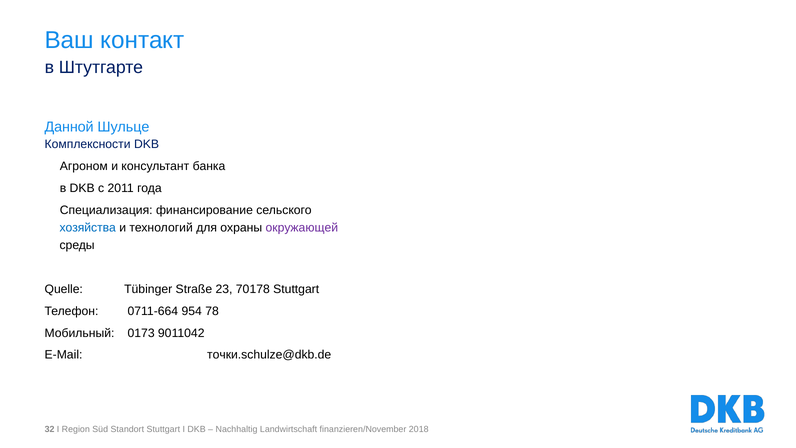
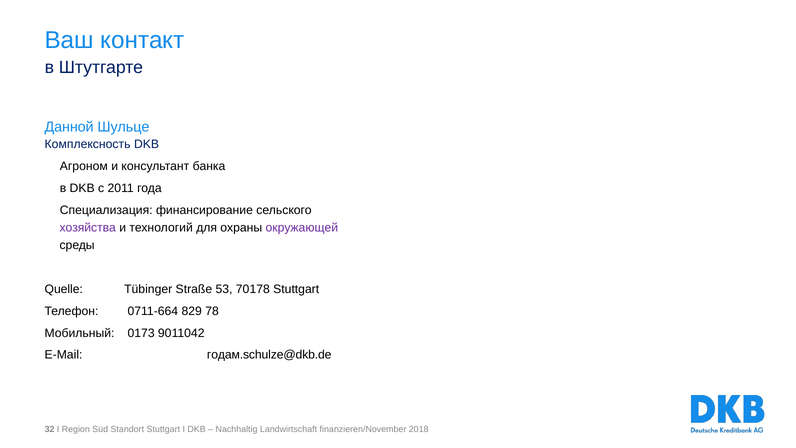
Комплексности: Комплексности -> Комплексность (88, 144)
хозяйства colour: blue -> purple (88, 228)
23: 23 -> 53 (224, 289)
954: 954 -> 829 (192, 311)
точки.schulze@dkb.de: точки.schulze@dkb.de -> годам.schulze@dkb.de (269, 355)
